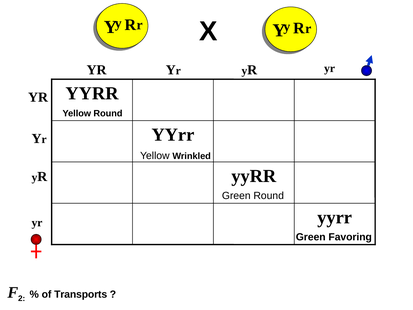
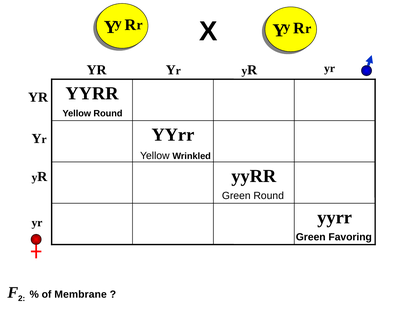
Transports: Transports -> Membrane (81, 294)
